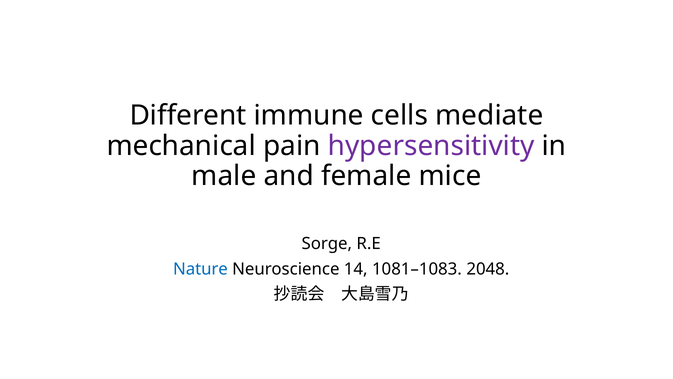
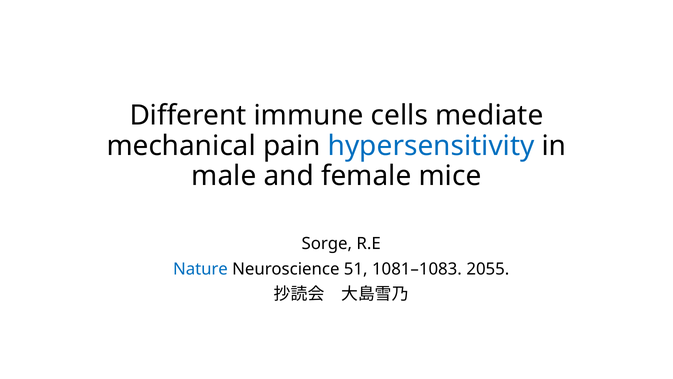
hypersensitivity colour: purple -> blue (431, 146)
14: 14 -> 51 (356, 269)
2048: 2048 -> 2055 (488, 269)
